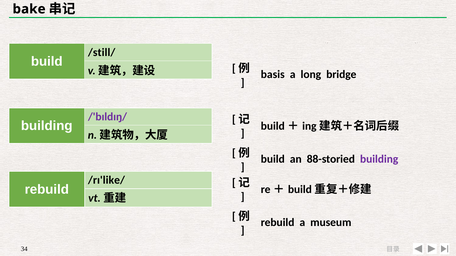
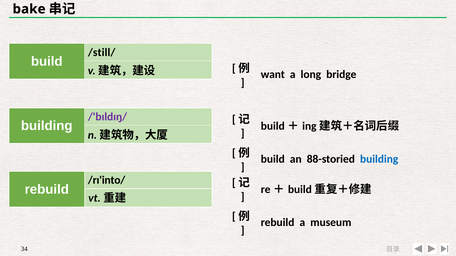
basis: basis -> want (273, 75)
building colour: purple -> blue (379, 159)
/rɪ'like/: /rɪ'like/ -> /rɪ'into/ (107, 181)
